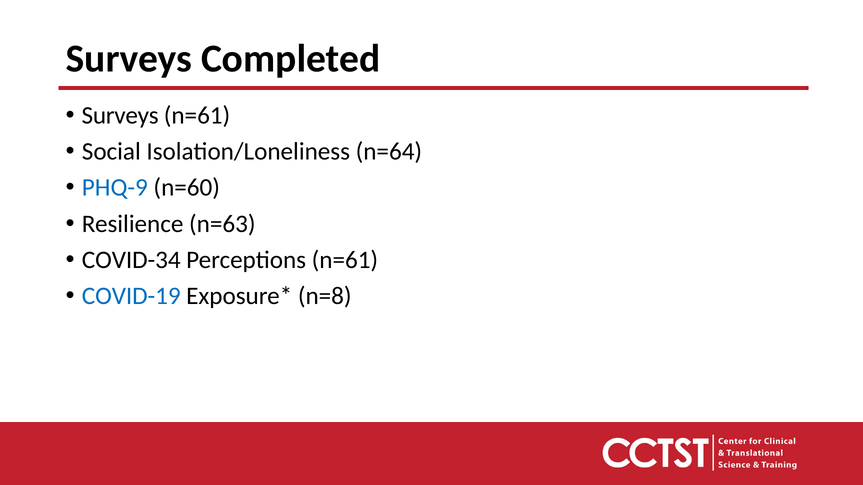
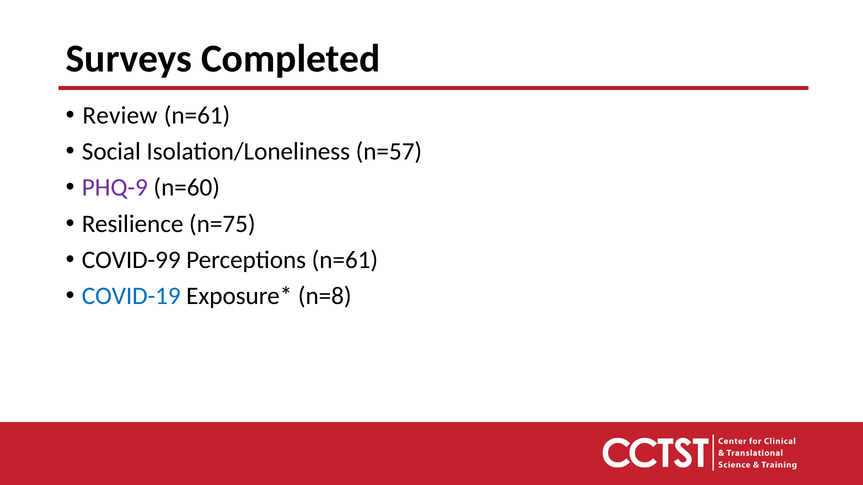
Surveys: Surveys -> Review (120, 115)
n=64: n=64 -> n=57 (389, 152)
PHQ-9 colour: blue -> purple (115, 188)
n=63: n=63 -> n=75 (222, 224)
COVID-34: COVID-34 -> COVID-99 (131, 260)
